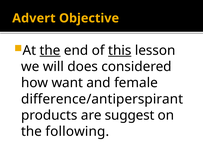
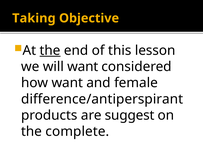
Advert: Advert -> Taking (34, 18)
this underline: present -> none (120, 51)
will does: does -> want (83, 67)
following: following -> complete (77, 132)
